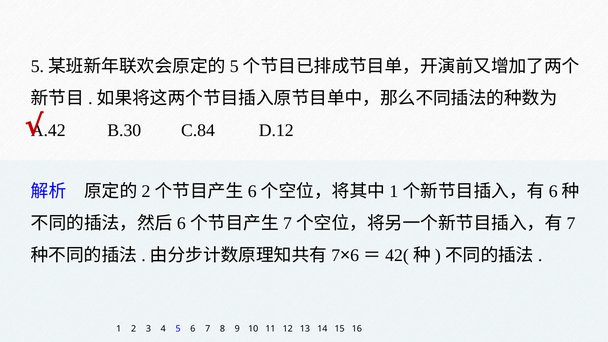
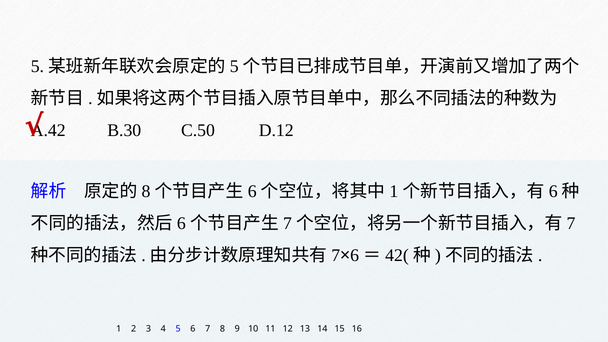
C.84: C.84 -> C.50 (198, 130)
2: 2 -> 8 (146, 191)
